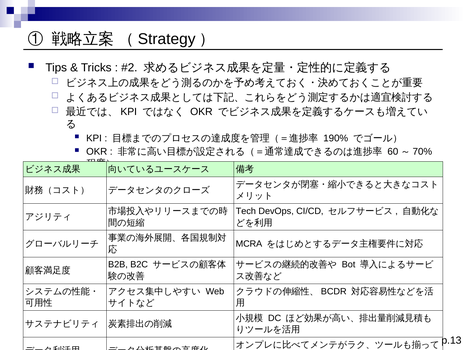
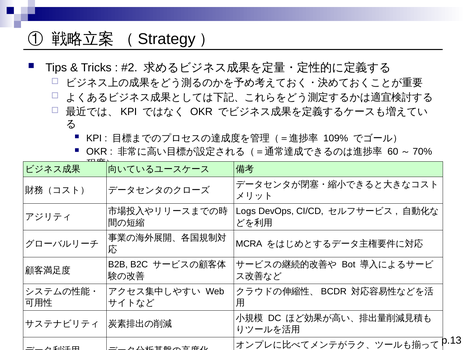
190%: 190% -> 109% (336, 138)
Tech: Tech -> Logs (246, 211)
